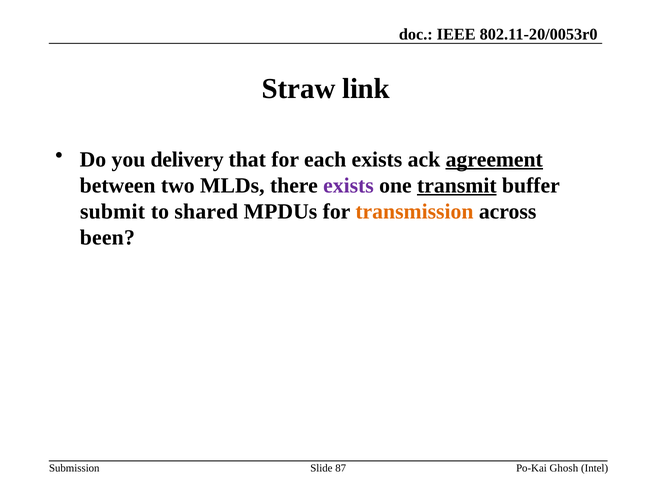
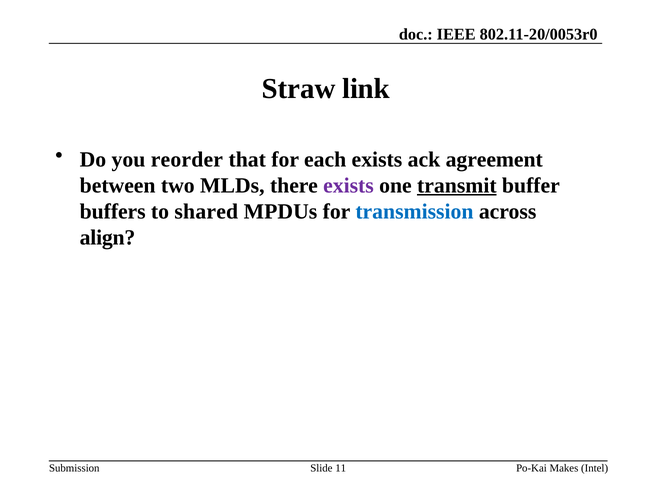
delivery: delivery -> reorder (187, 159)
agreement underline: present -> none (494, 159)
submit: submit -> buffers (113, 212)
transmission colour: orange -> blue (414, 212)
been: been -> align (108, 238)
87: 87 -> 11 (341, 468)
Ghosh: Ghosh -> Makes (564, 468)
